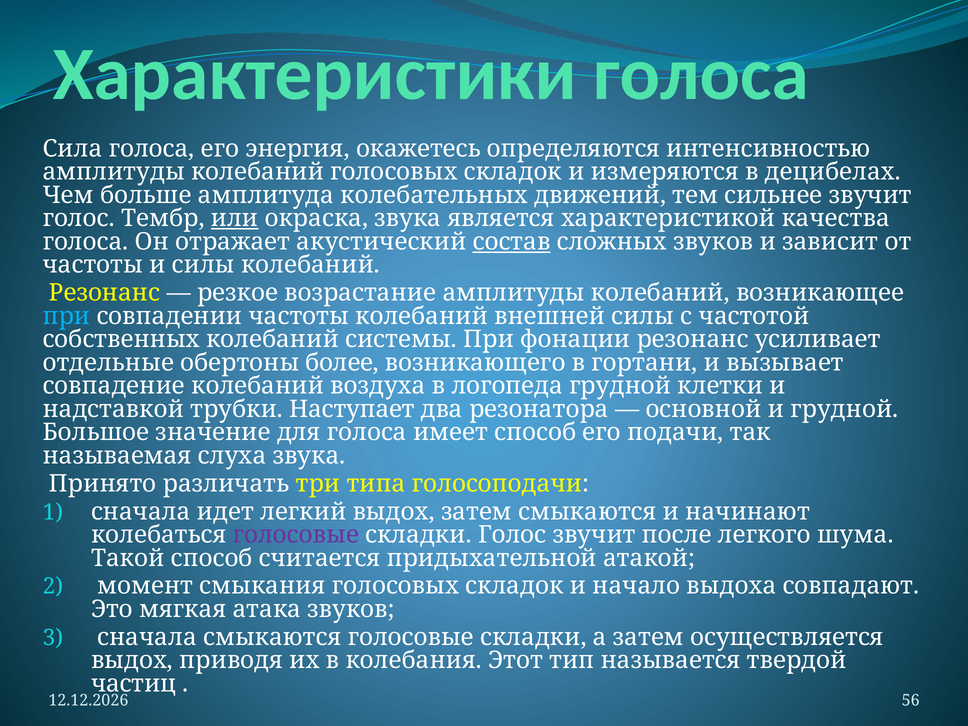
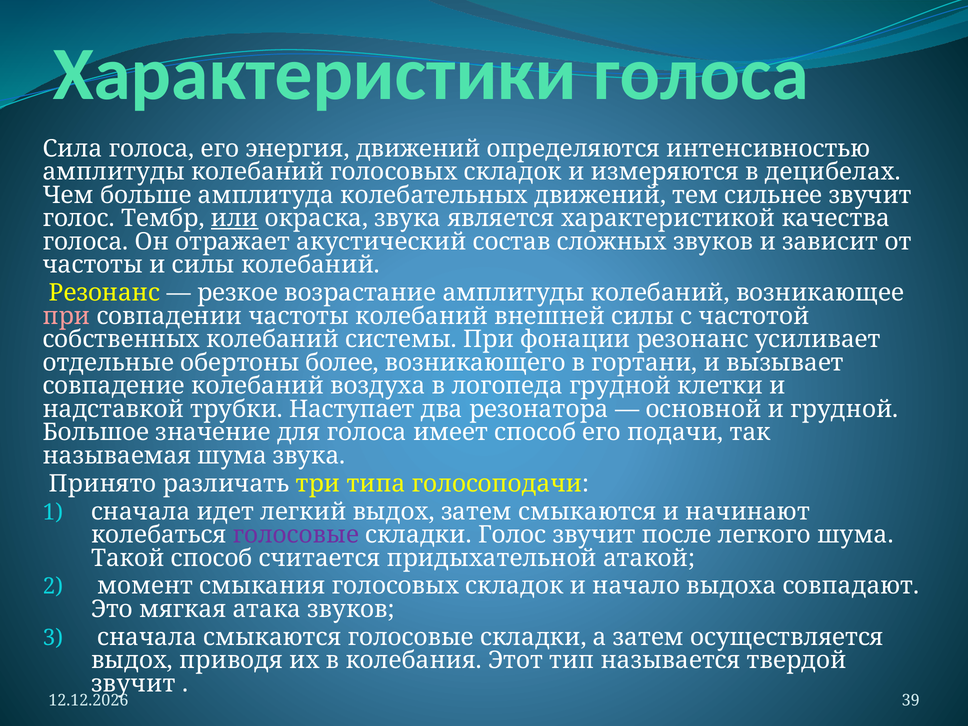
энергия окажетесь: окажетесь -> движений (418, 149)
состав underline: present -> none (512, 242)
при colour: light blue -> pink (66, 316)
называемая слуха: слуха -> шума (232, 456)
частиц: частиц -> звучит (133, 684)
56: 56 -> 39 (911, 700)
